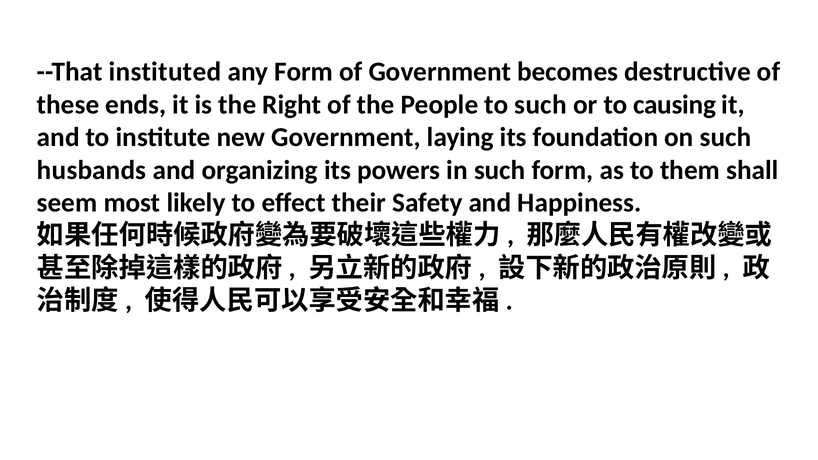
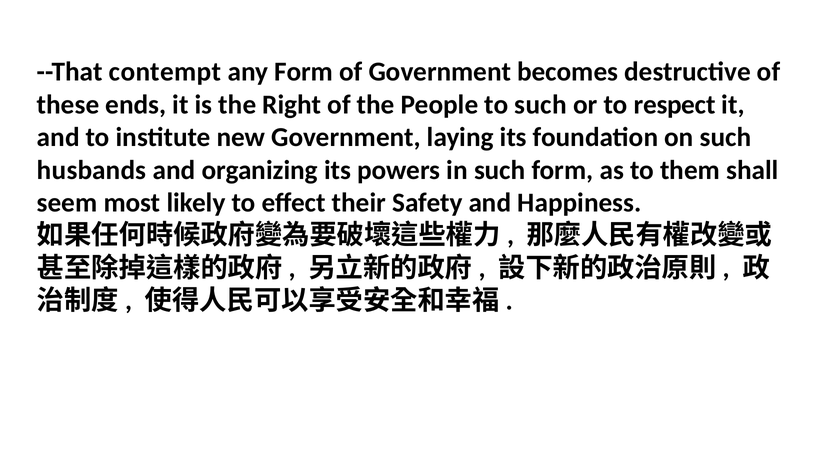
instituted: instituted -> contempt (165, 72)
causing: causing -> respect (675, 105)
